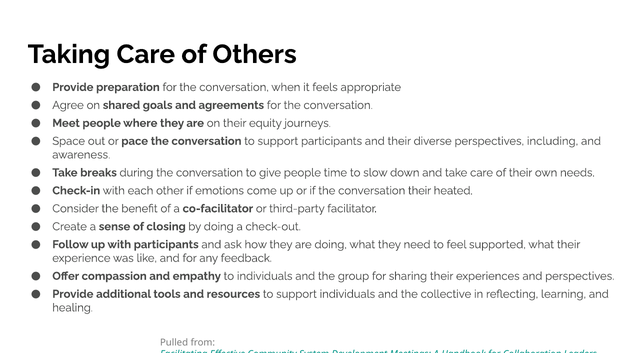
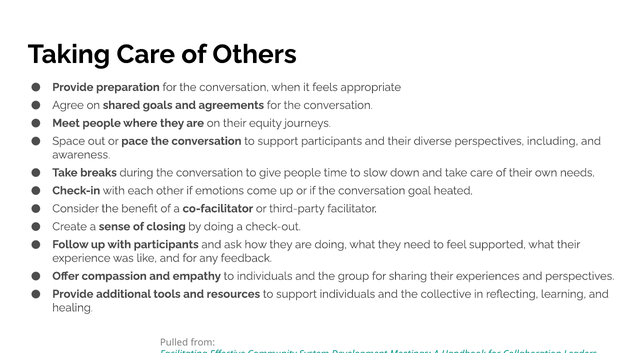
conversation their: their -> goal (420, 191)
